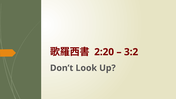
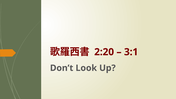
3:2: 3:2 -> 3:1 (131, 52)
